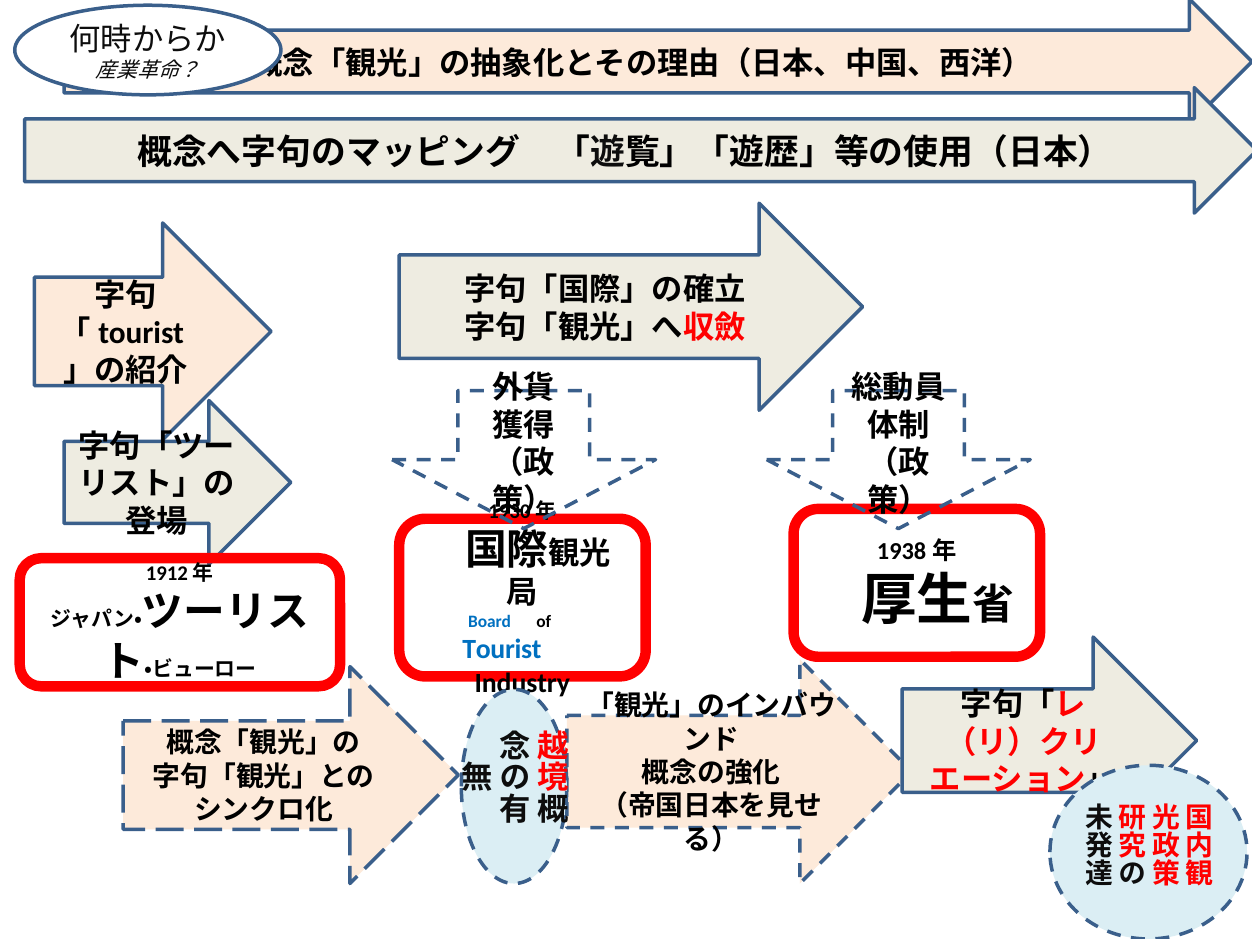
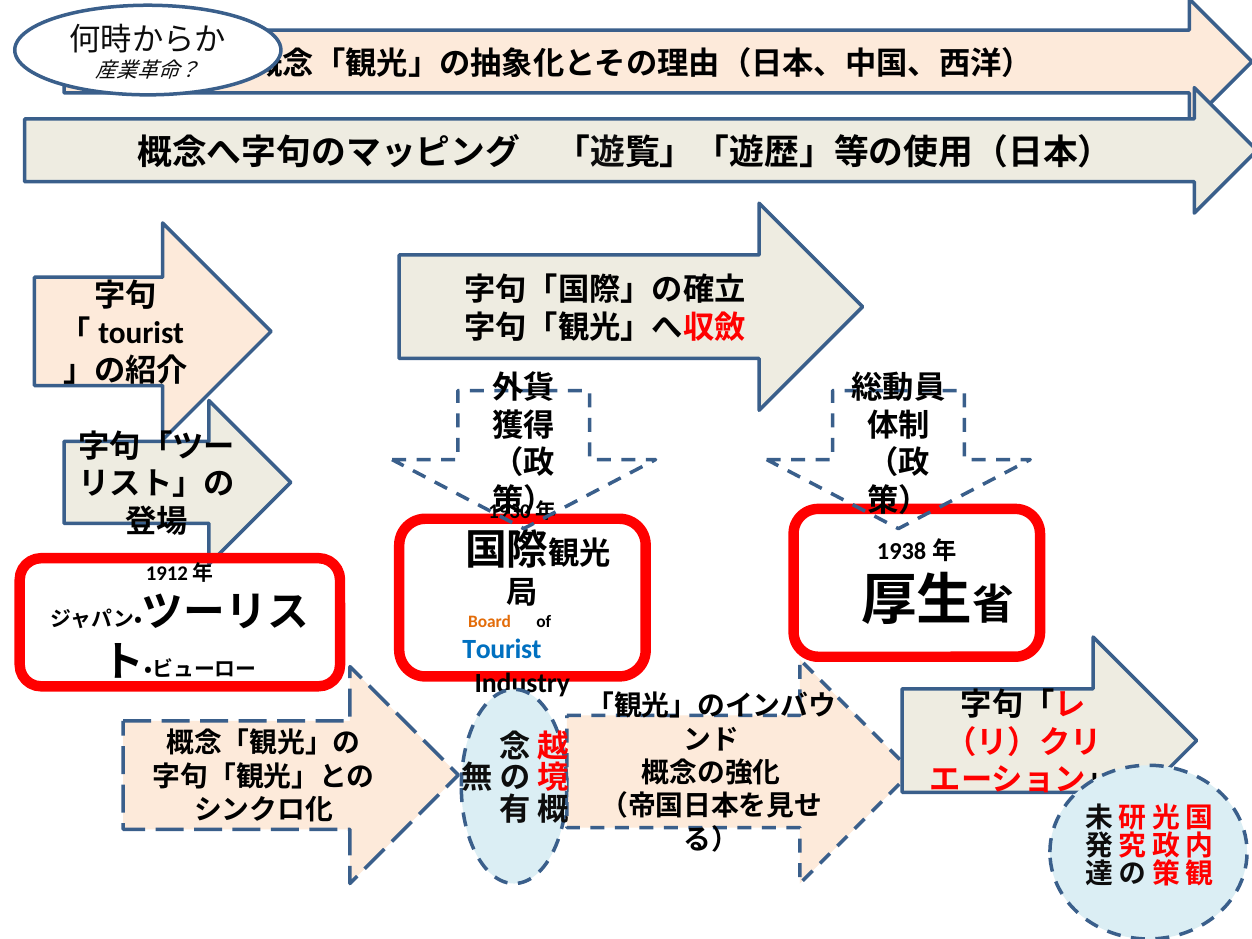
Board colour: blue -> orange (490, 622)
